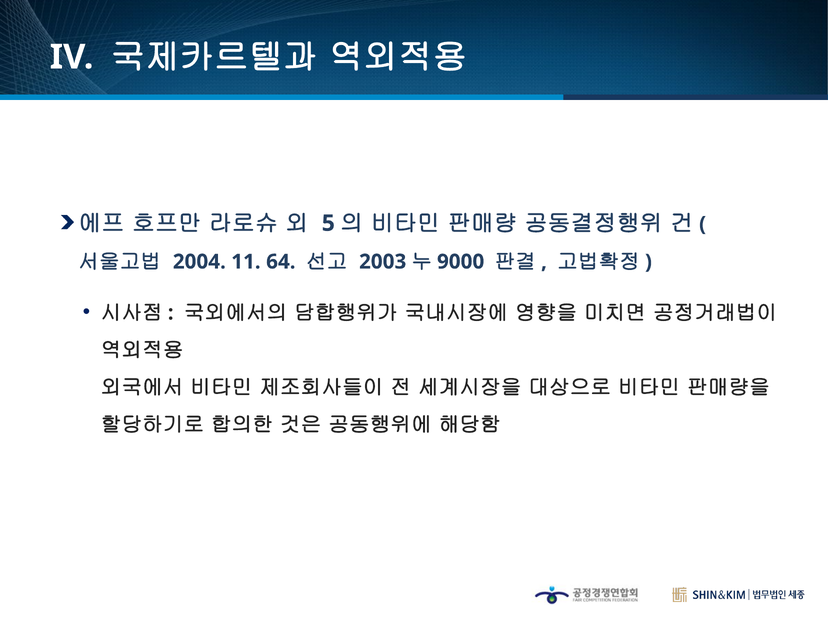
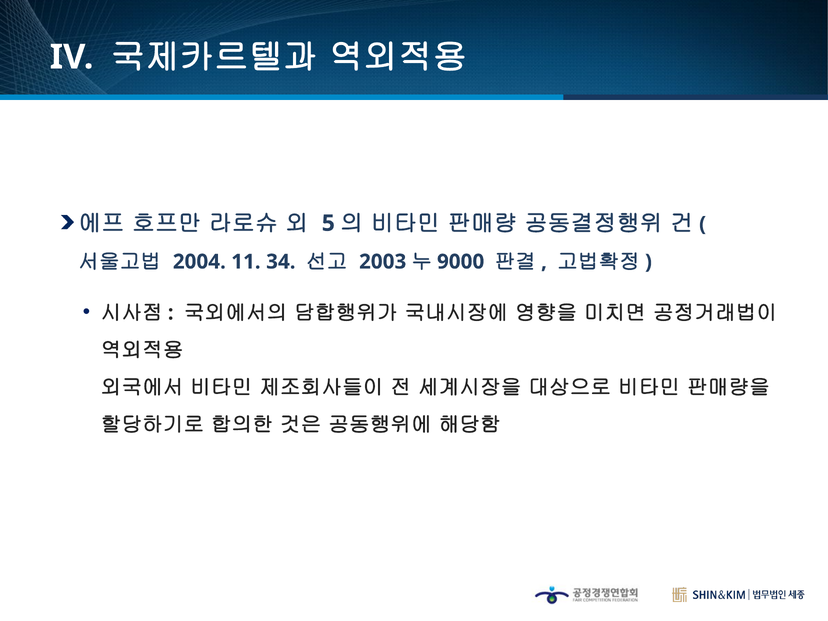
64: 64 -> 34 (281, 262)
